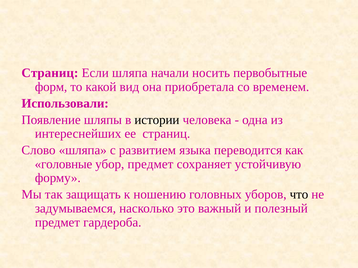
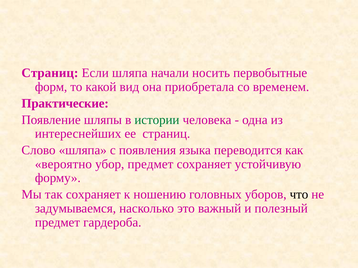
Использовали: Использовали -> Практические (65, 104)
истории colour: black -> green (157, 120)
развитием: развитием -> появления (147, 150)
головные: головные -> вероятно (63, 164)
так защищать: защищать -> сохраняет (93, 195)
